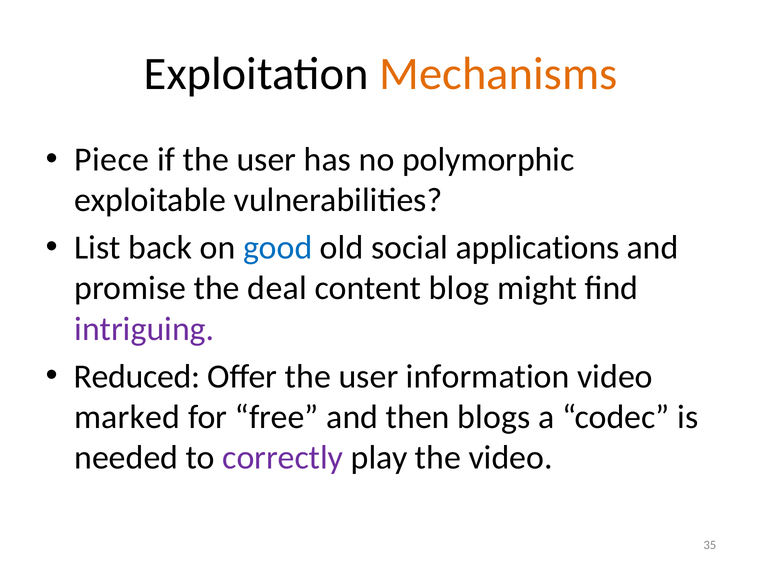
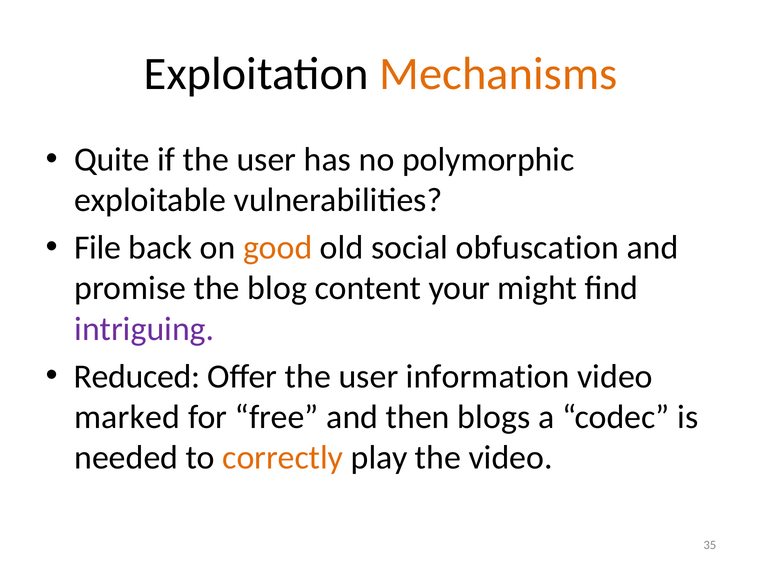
Piece: Piece -> Quite (112, 160)
List: List -> File (98, 248)
good colour: blue -> orange (278, 248)
applications: applications -> obfuscation (537, 248)
deal: deal -> blog (277, 289)
blog: blog -> your (459, 289)
correctly colour: purple -> orange (283, 458)
